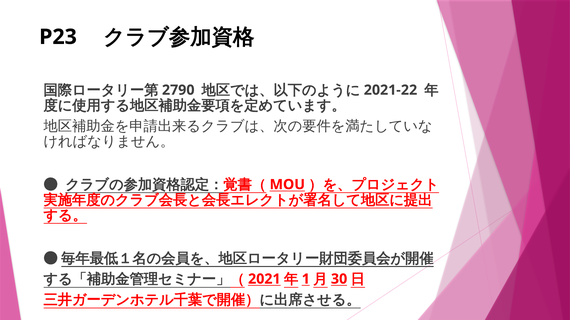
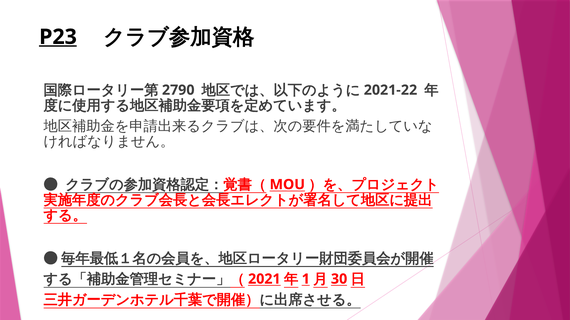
P23 underline: none -> present (58, 37)
